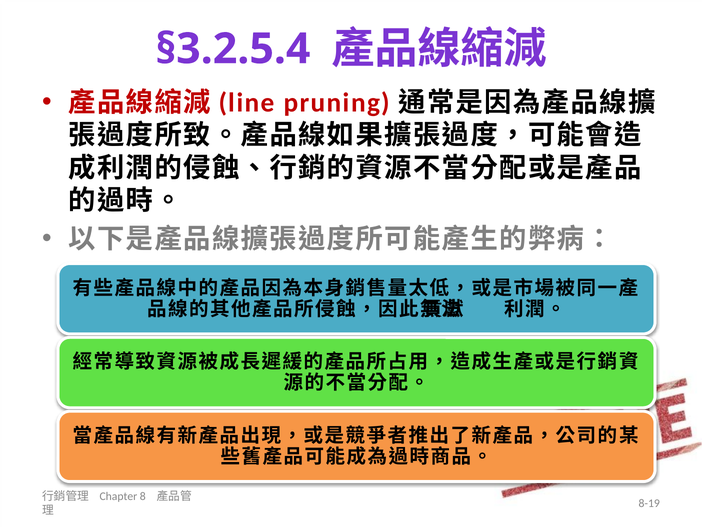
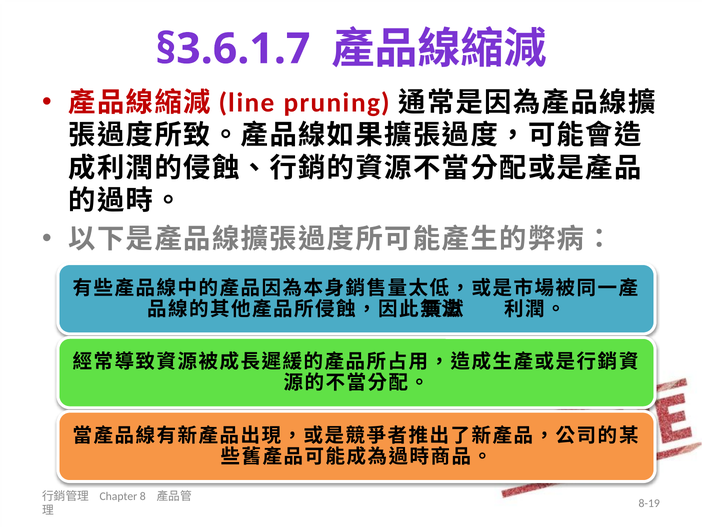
§3.2.5.4: §3.2.5.4 -> §3.6.1.7 (233, 49)
